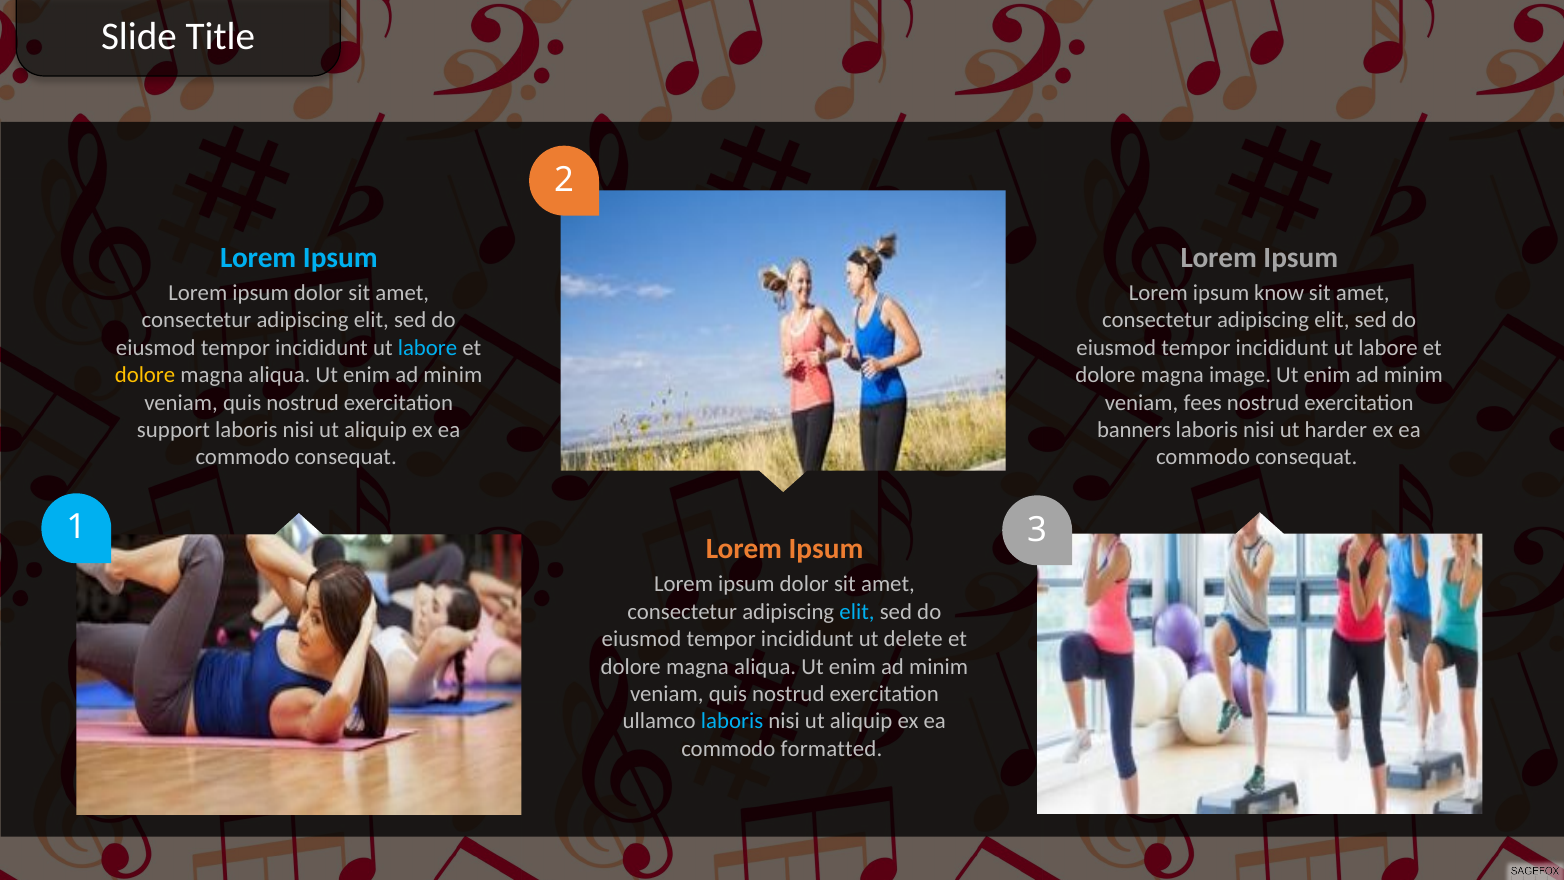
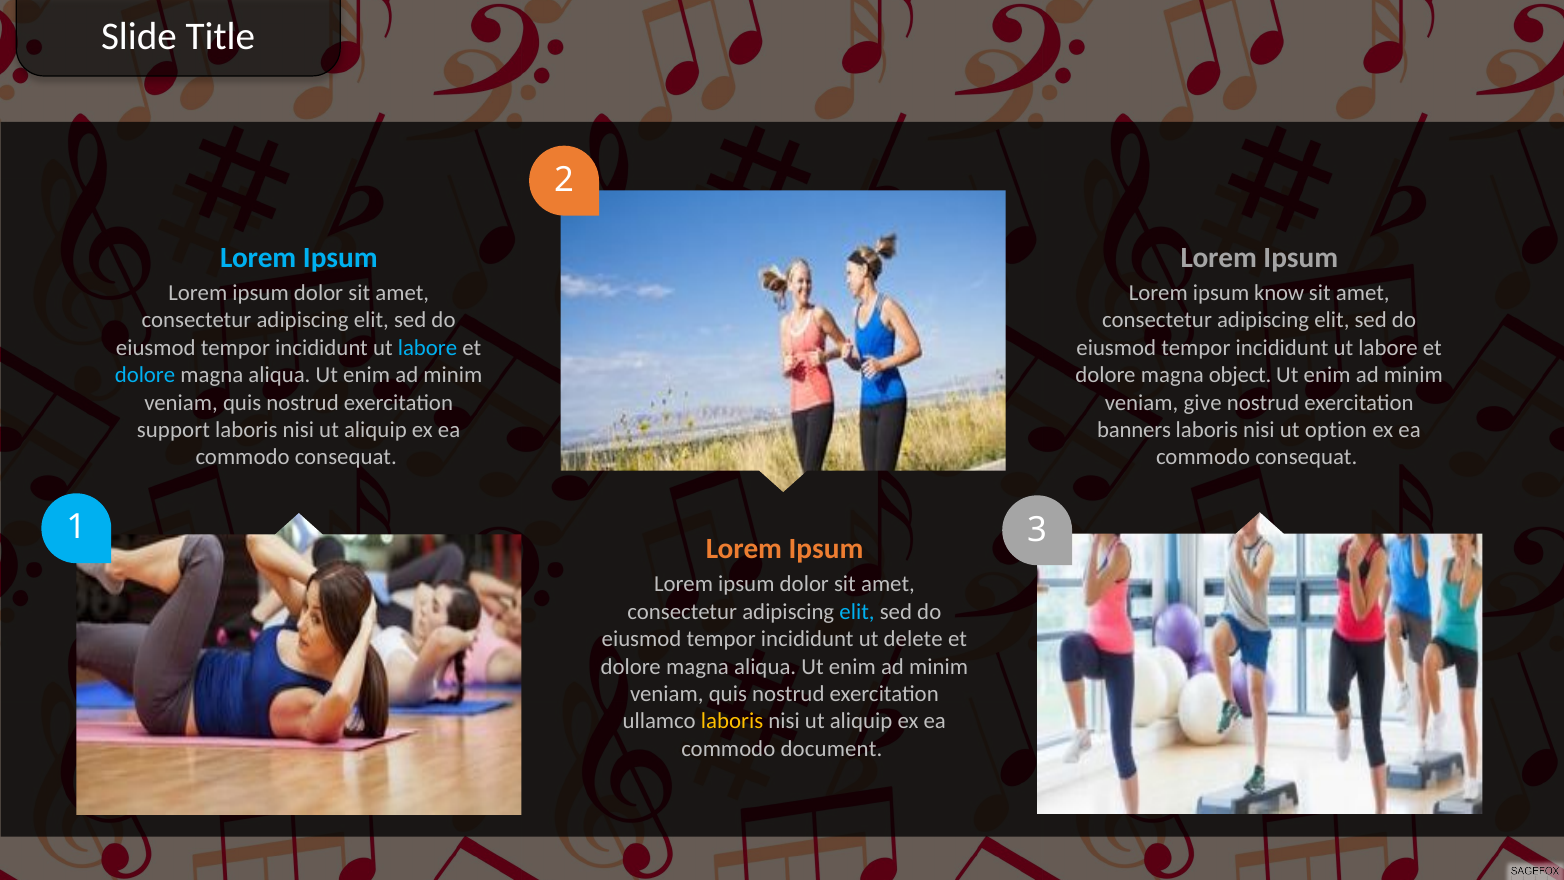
dolore colour: yellow -> light blue (145, 375)
image: image -> object (1240, 375)
fees: fees -> give (1203, 402)
harder: harder -> option (1336, 430)
laboris colour: light blue -> yellow (732, 721)
formatted: formatted -> document (831, 749)
